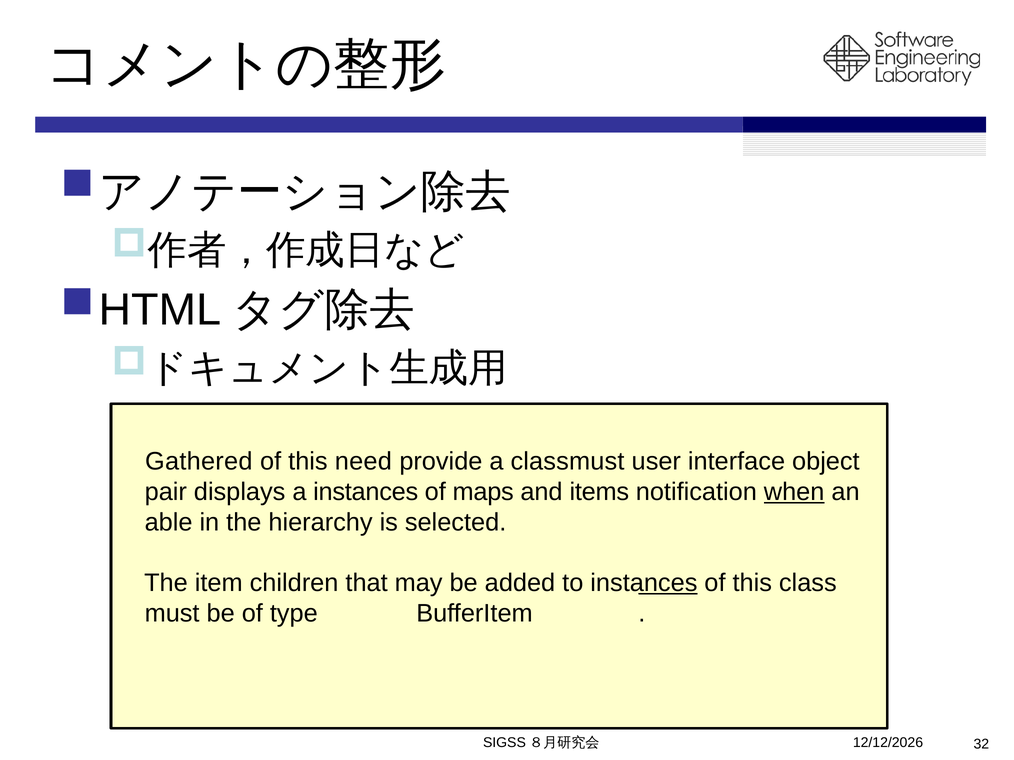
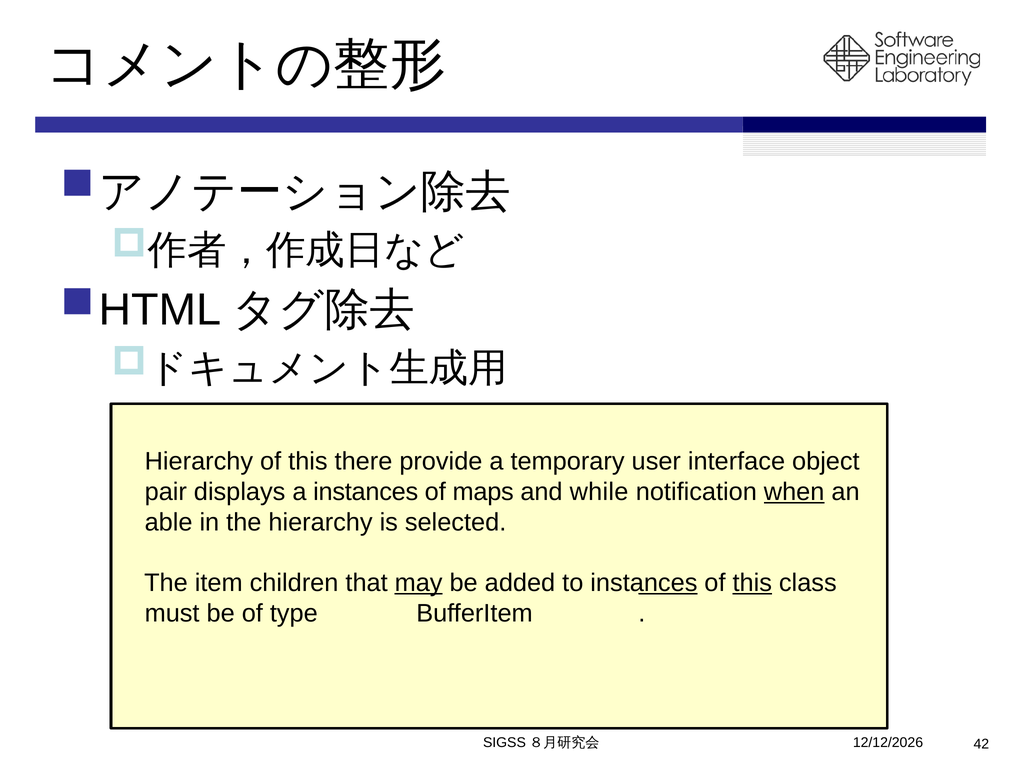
Gathered: Gathered -> Hierarchy (199, 462)
need: need -> there (363, 462)
classmust: classmust -> temporary (568, 462)
items: items -> while (599, 492)
may underline: none -> present (419, 583)
this underline: none -> present (752, 583)
32: 32 -> 42 (981, 745)
